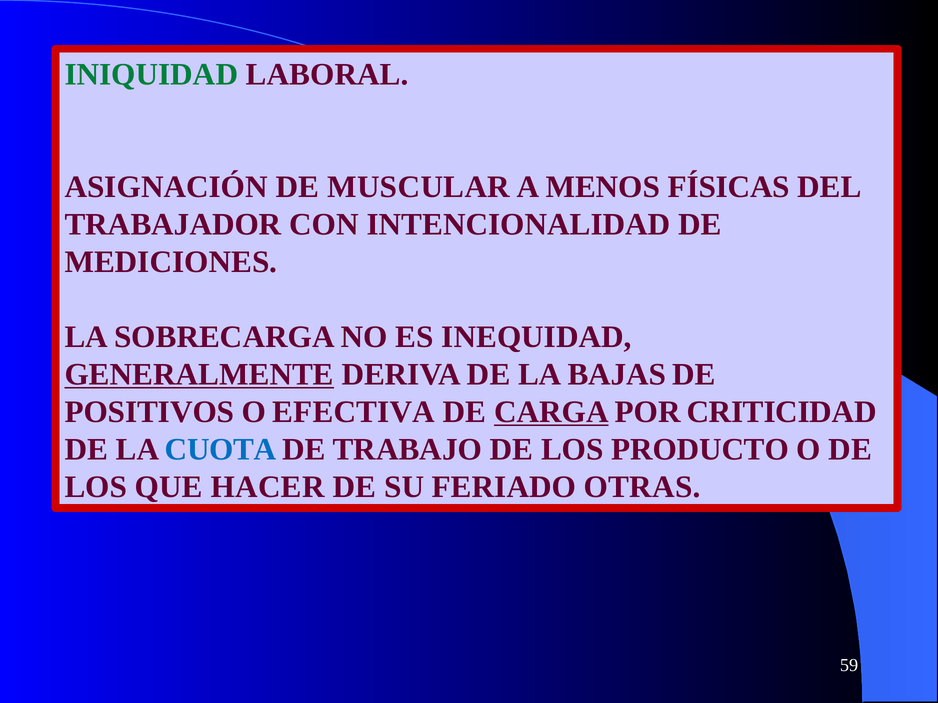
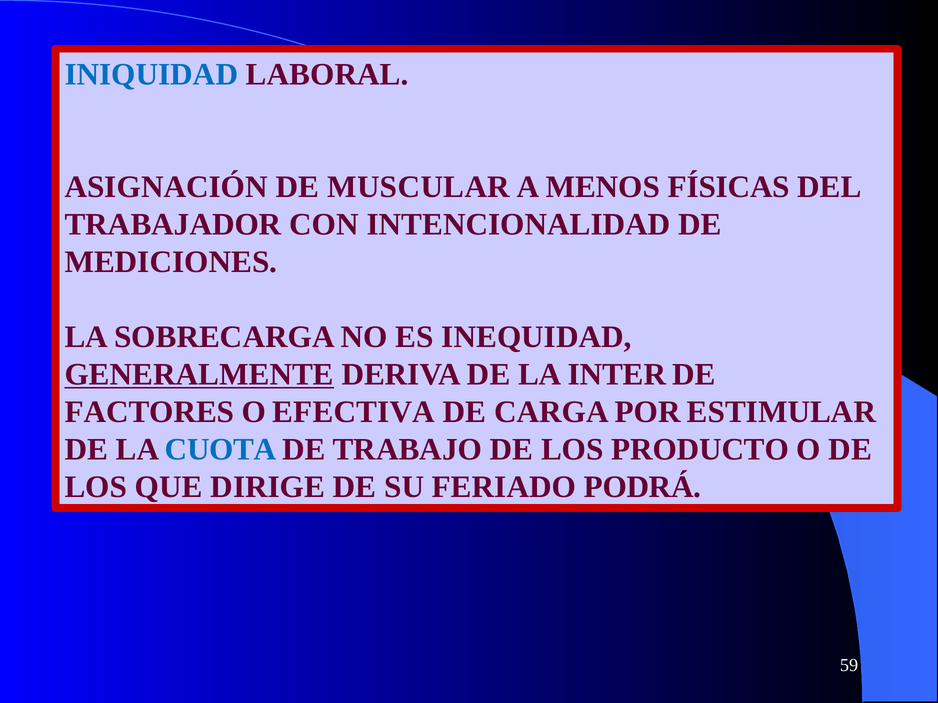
INIQUIDAD colour: green -> blue (151, 74)
BAJAS: BAJAS -> INTER (617, 375)
POSITIVOS: POSITIVOS -> FACTORES (149, 412)
CARGA underline: present -> none (551, 412)
CRITICIDAD: CRITICIDAD -> ESTIMULAR (781, 412)
HACER: HACER -> DIRIGE (268, 487)
OTRAS: OTRAS -> PODRÁ (643, 487)
